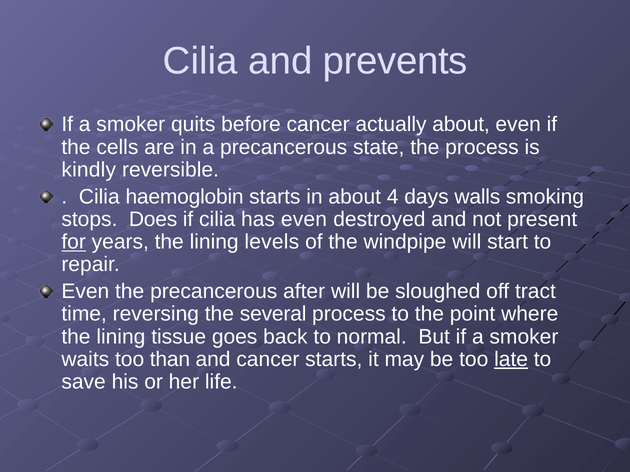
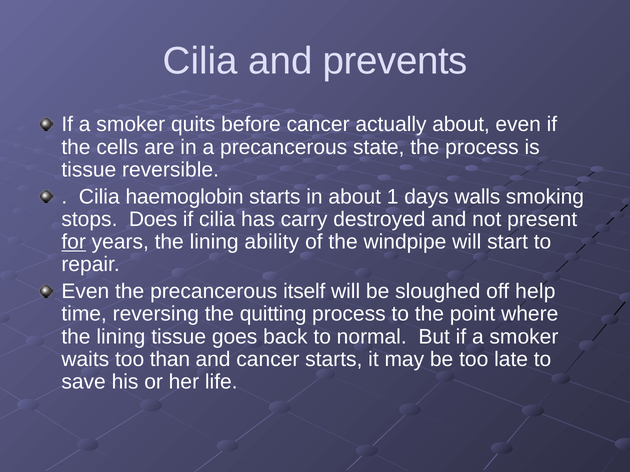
kindly: kindly -> tissue (89, 170)
4: 4 -> 1 (393, 197)
has even: even -> carry (304, 219)
levels: levels -> ability (272, 242)
after: after -> itself (304, 292)
tract: tract -> help (535, 292)
several: several -> quitting (273, 314)
late underline: present -> none (511, 360)
